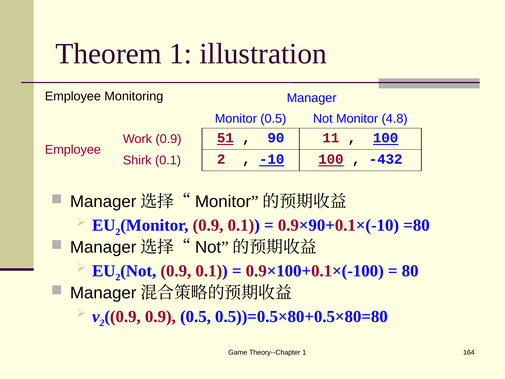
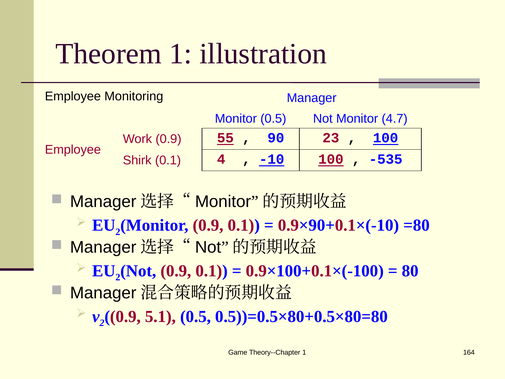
4.8: 4.8 -> 4.7 (395, 119)
51: 51 -> 55 (225, 138)
11: 11 -> 23 (331, 138)
0.1 2: 2 -> 4 (221, 159)
-432: -432 -> -535 (386, 159)
0.9 0.9: 0.9 -> 5.1 (160, 316)
